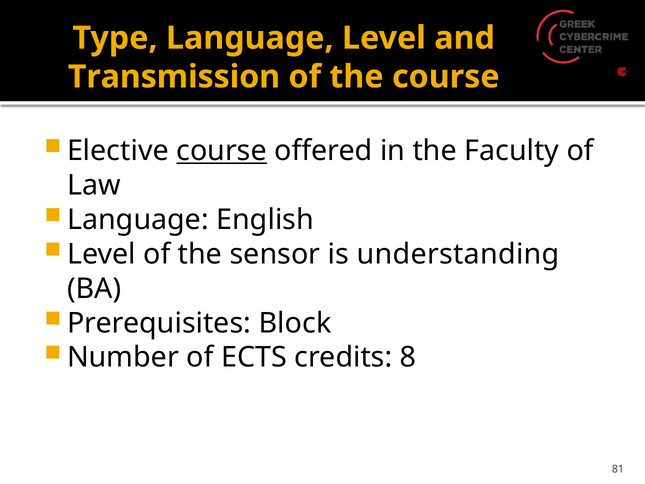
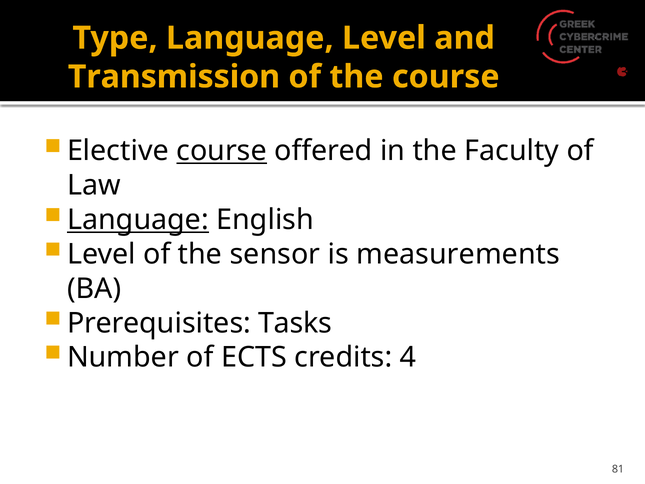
Language underline: none -> present (138, 220)
understanding: understanding -> measurements (458, 254)
Block: Block -> Tasks (295, 323)
8: 8 -> 4 (408, 357)
